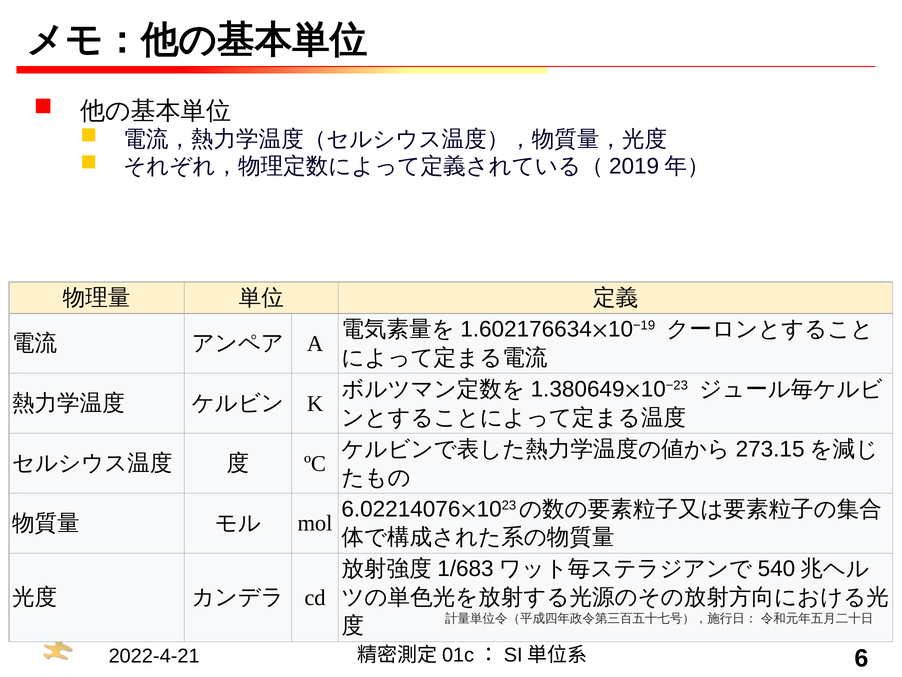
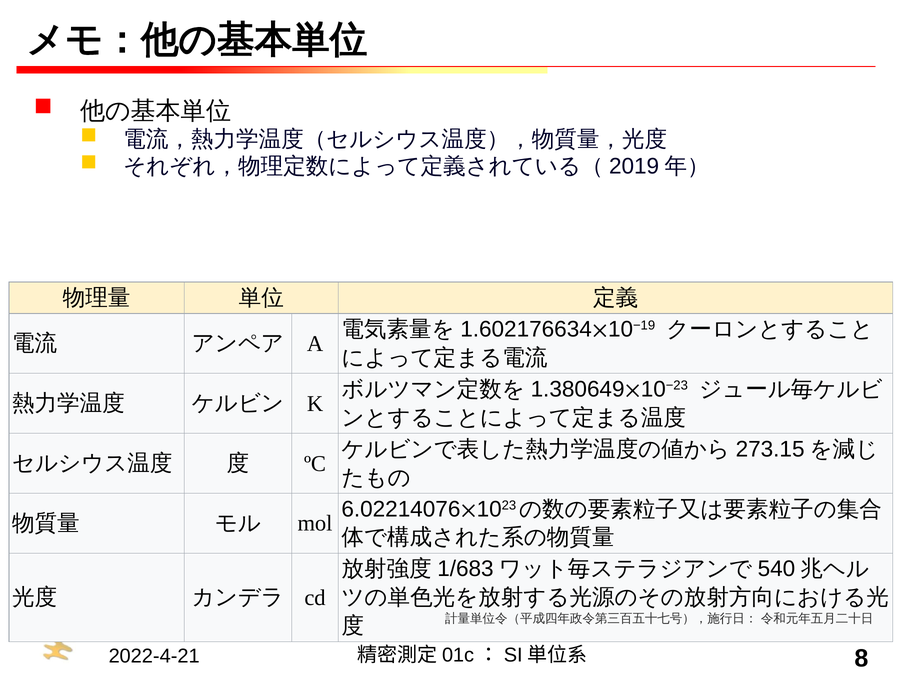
6: 6 -> 8 (861, 658)
